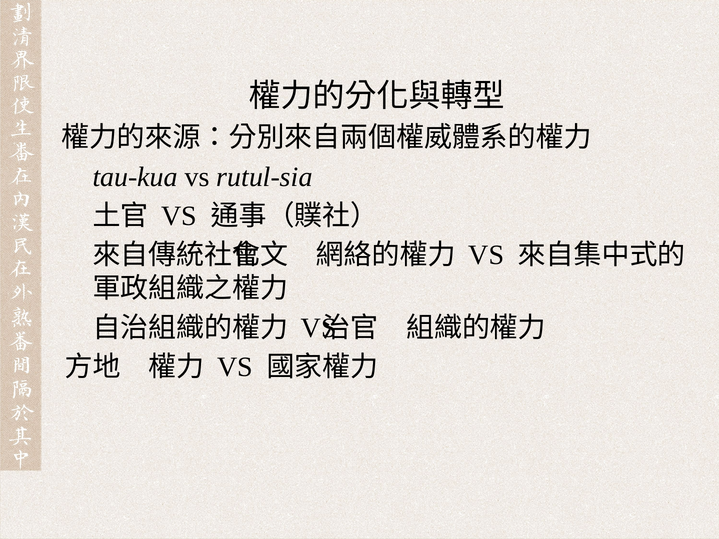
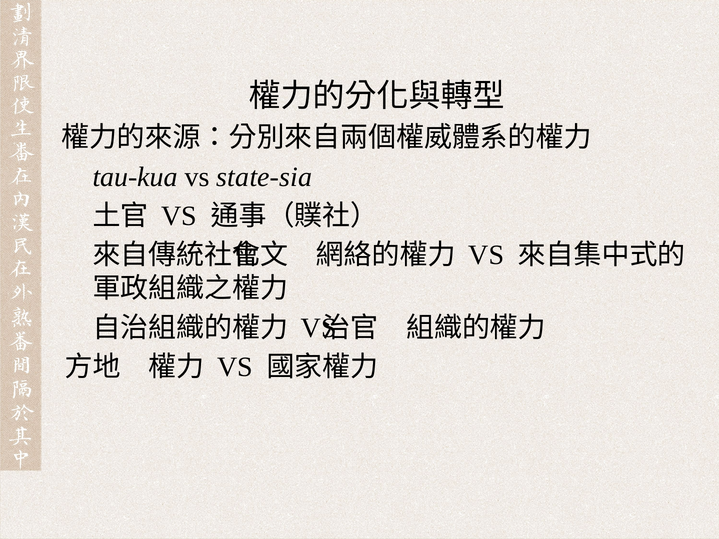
rutul-sia: rutul-sia -> state-sia (264, 177)
